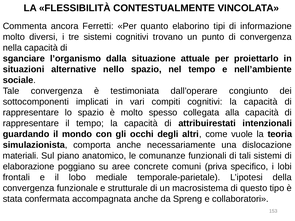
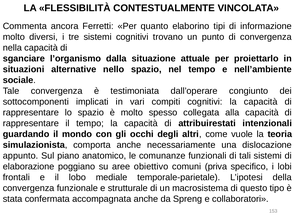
materiali: materiali -> appunto (21, 156)
concrete: concrete -> obiettivo (151, 167)
